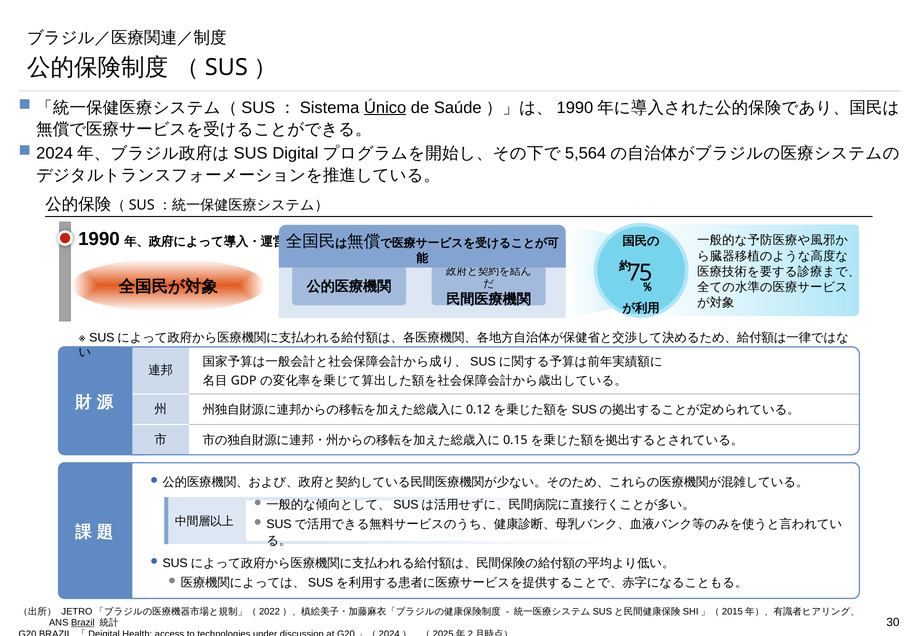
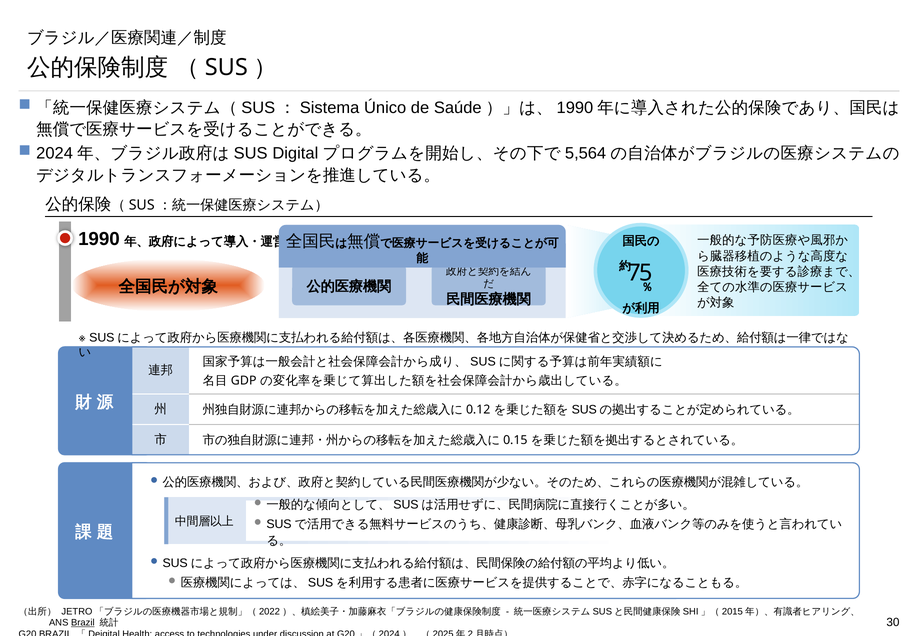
Único underline: present -> none (385, 107)
